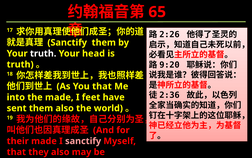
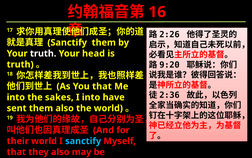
65: 65 -> 16 (157, 12)
the made: made -> sakes (59, 97)
I feet: feet -> into (91, 97)
their made: made -> world (44, 141)
sanctify colour: pink -> light blue (83, 141)
